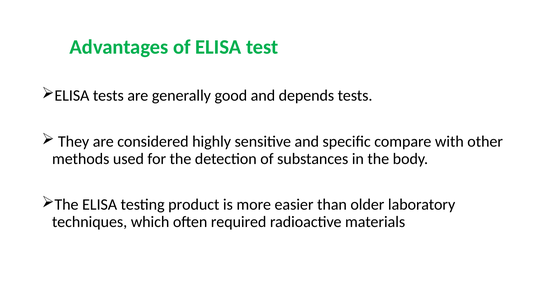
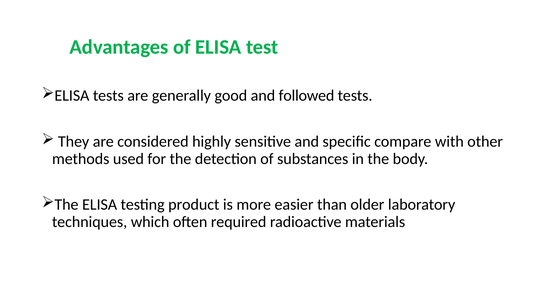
depends: depends -> followed (307, 96)
